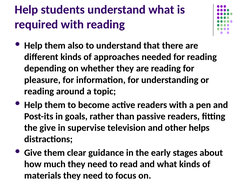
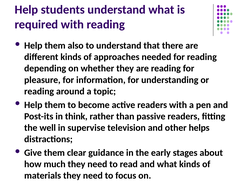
goals: goals -> think (76, 116)
the give: give -> well (48, 128)
